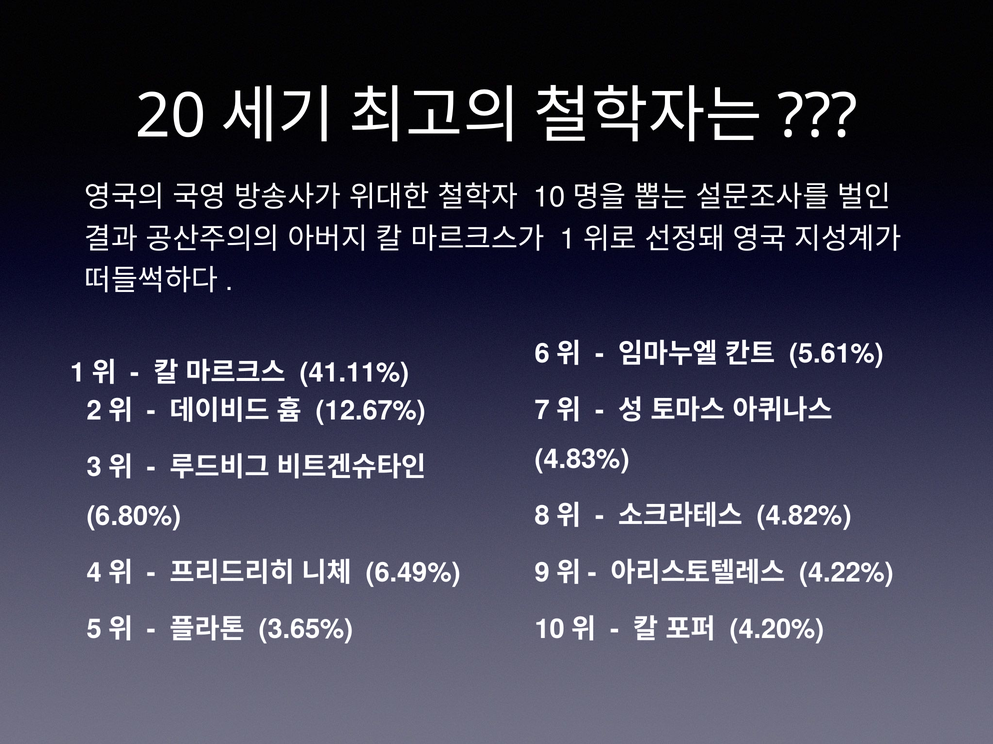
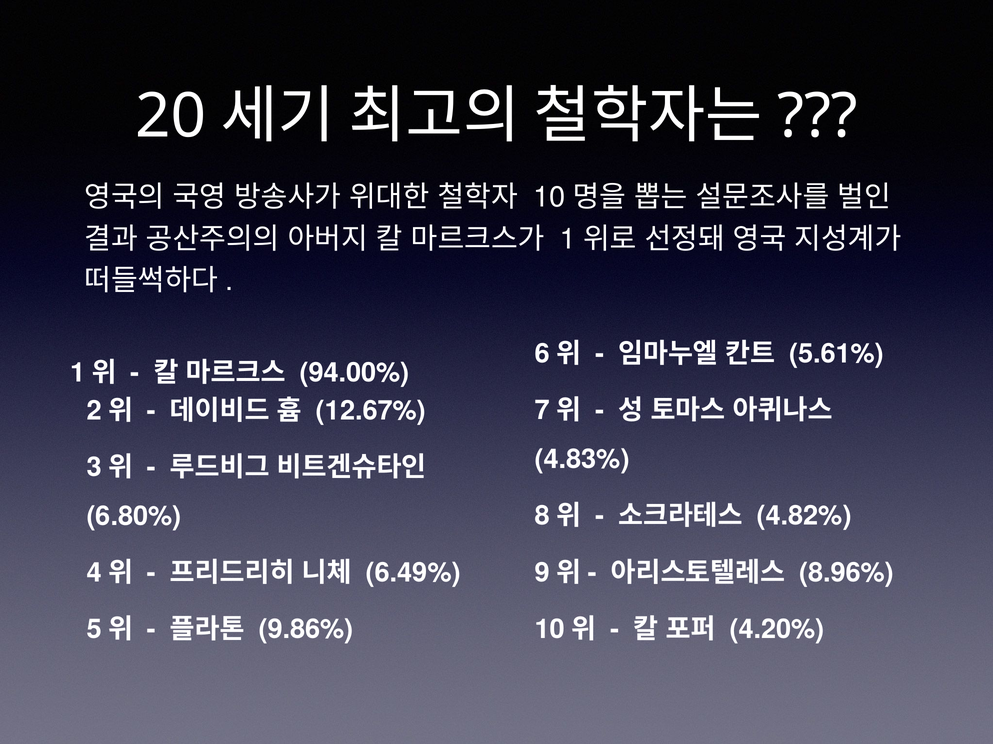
41.11%: 41.11% -> 94.00% (355, 373)
4.22%: 4.22% -> 8.96% (846, 573)
3.65%: 3.65% -> 9.86% (306, 630)
